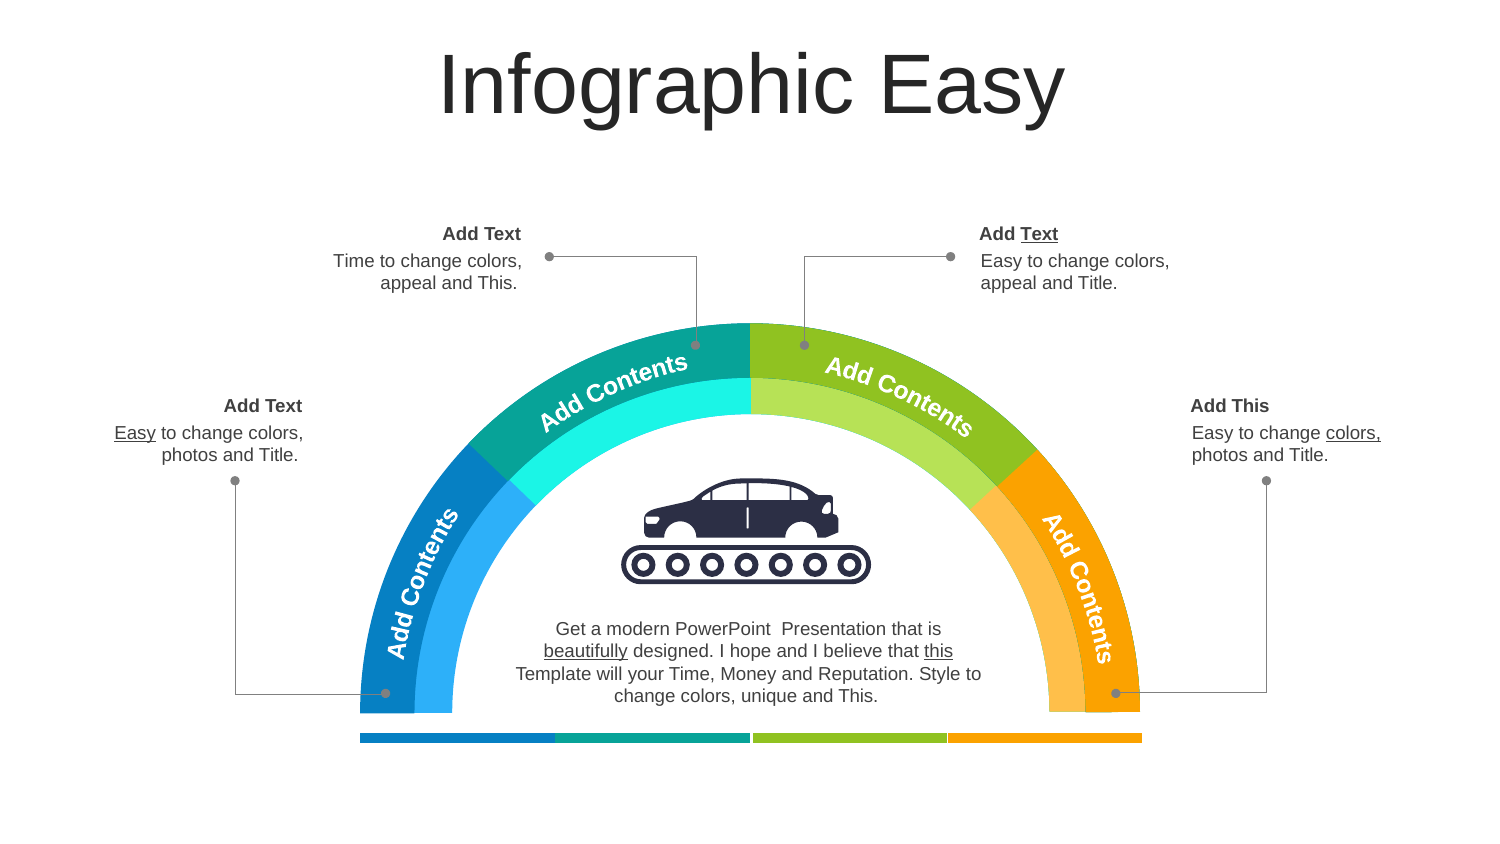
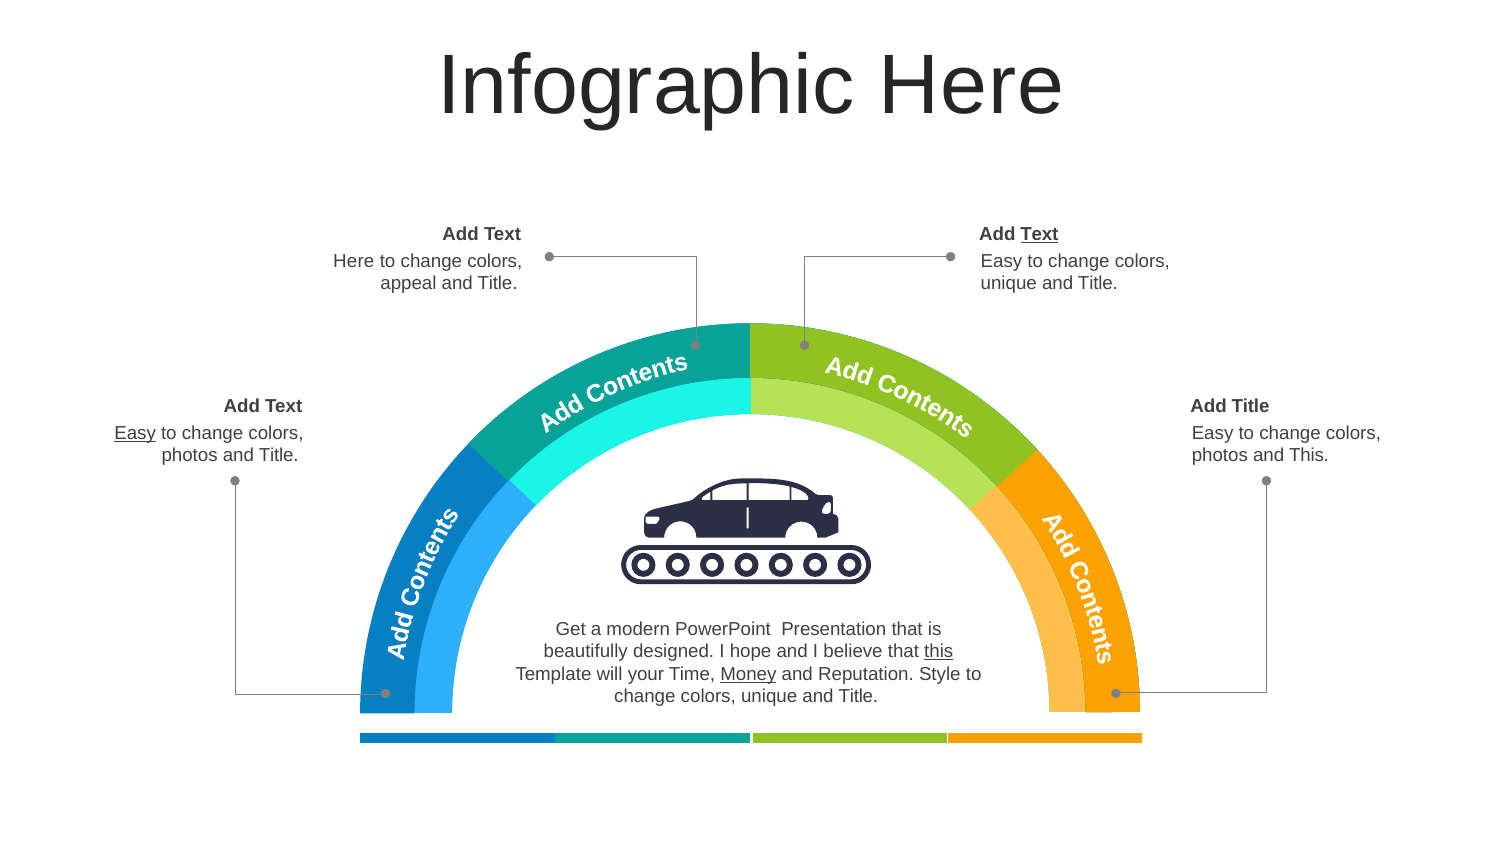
Infographic Easy: Easy -> Here (971, 86)
Time: Time -> Here (354, 261)
This: This -> Title (498, 284)
appeal: appeal -> unique (1009, 284)
Add This: This -> Title (1251, 406)
colors underline: present -> none (1353, 433)
Title: Title -> This (1309, 455)
beautifully underline: present -> none (586, 651)
Money underline: none -> present (748, 674)
This: This -> Title (858, 696)
